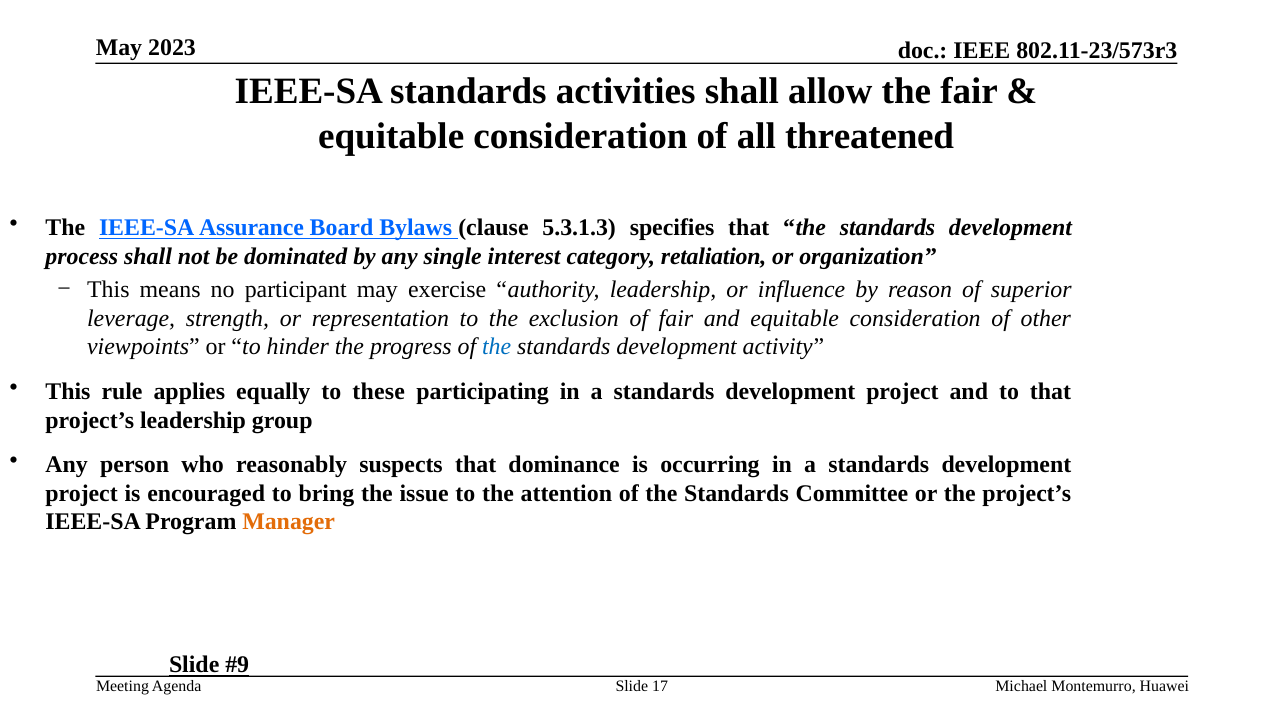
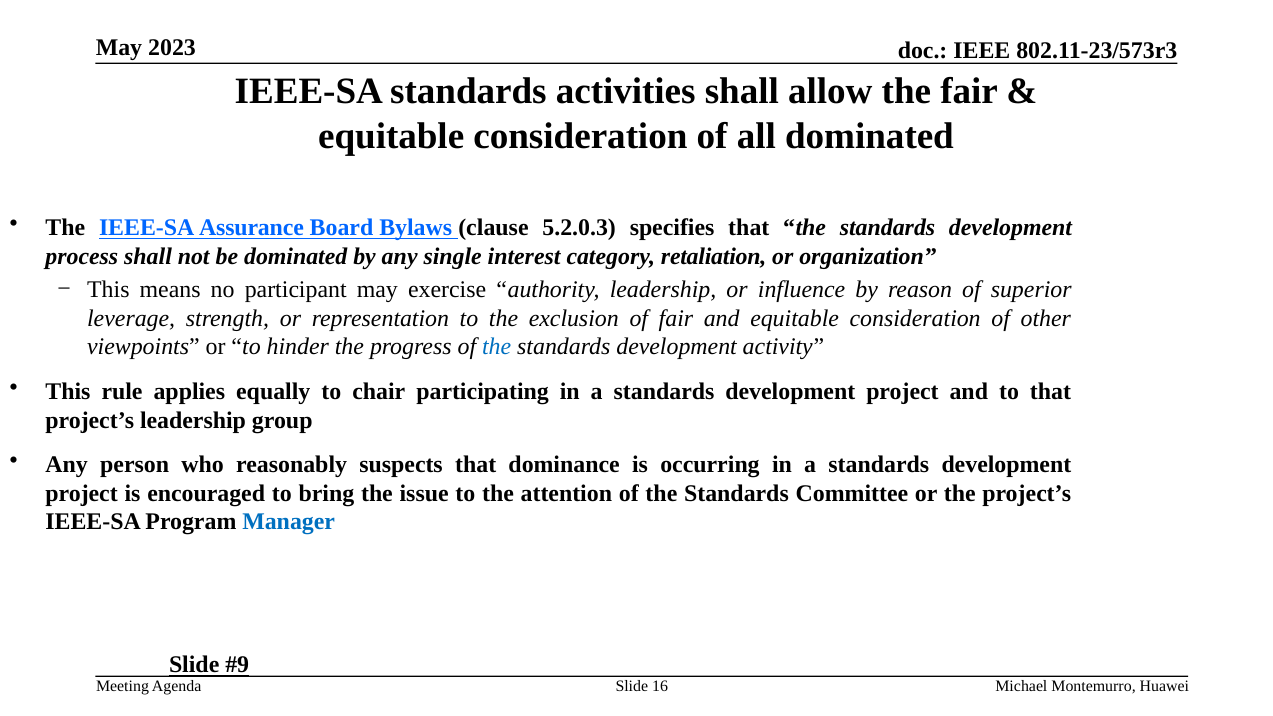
all threatened: threatened -> dominated (870, 136)
5.3.1.3: 5.3.1.3 -> 5.2.0.3 (579, 228)
these: these -> chair (379, 392)
Manager colour: orange -> blue (289, 522)
17: 17 -> 16 (660, 687)
